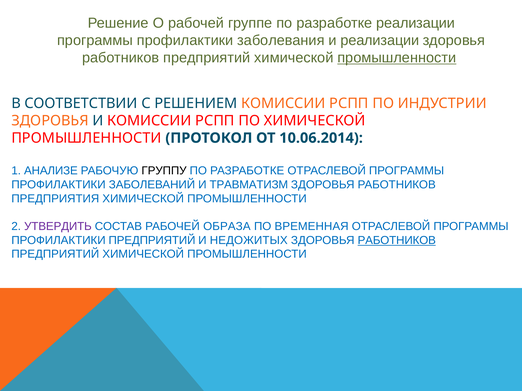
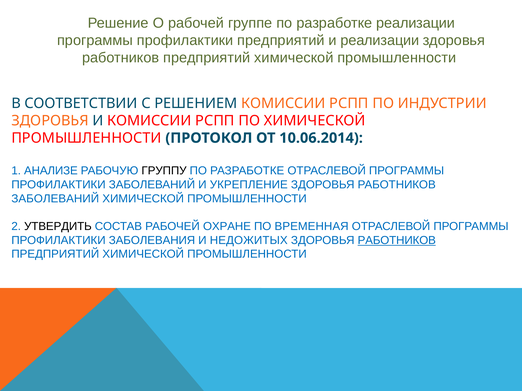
профилактики заболевания: заболевания -> предприятий (281, 40)
промышленности underline: present -> none (397, 58)
ТРАВМАТИЗМ: ТРАВМАТИЗМ -> УКРЕПЛЕНИЕ (249, 185)
ПРЕДПРИЯТИЯ: ПРЕДПРИЯТИЯ -> ЗАБОЛЕВАНИЙ (55, 199)
УТВЕРДИТЬ colour: purple -> black (58, 227)
ОБРАЗА: ОБРАЗА -> ОХРАНЕ (227, 227)
ПРОФИЛАКТИКИ ПРЕДПРИЯТИЙ: ПРЕДПРИЯТИЙ -> ЗАБОЛЕВАНИЯ (152, 241)
